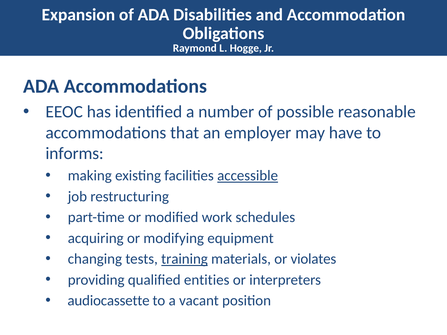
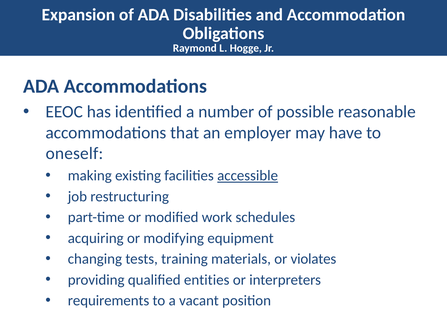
informs: informs -> oneself (74, 154)
training underline: present -> none (185, 259)
audiocassette: audiocassette -> requirements (109, 301)
